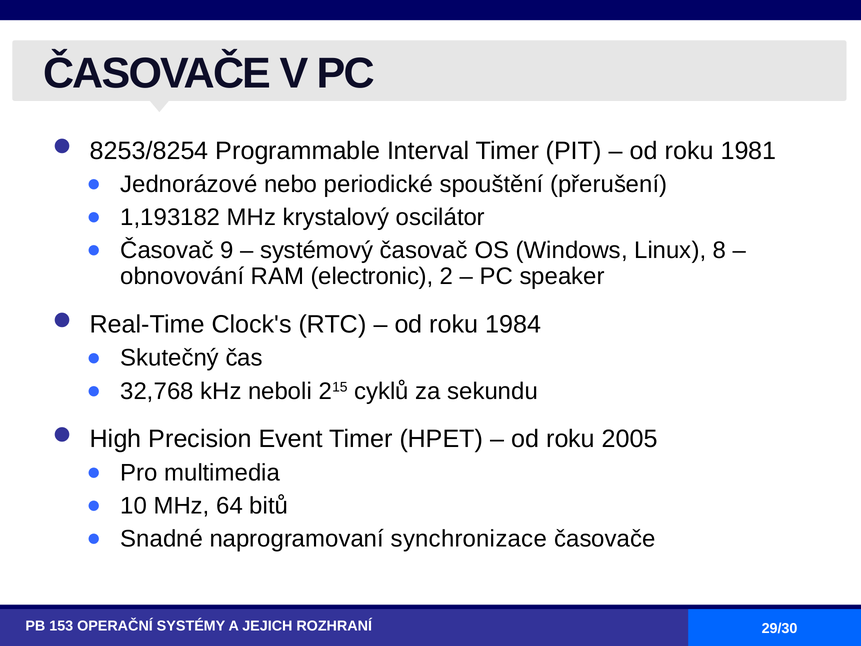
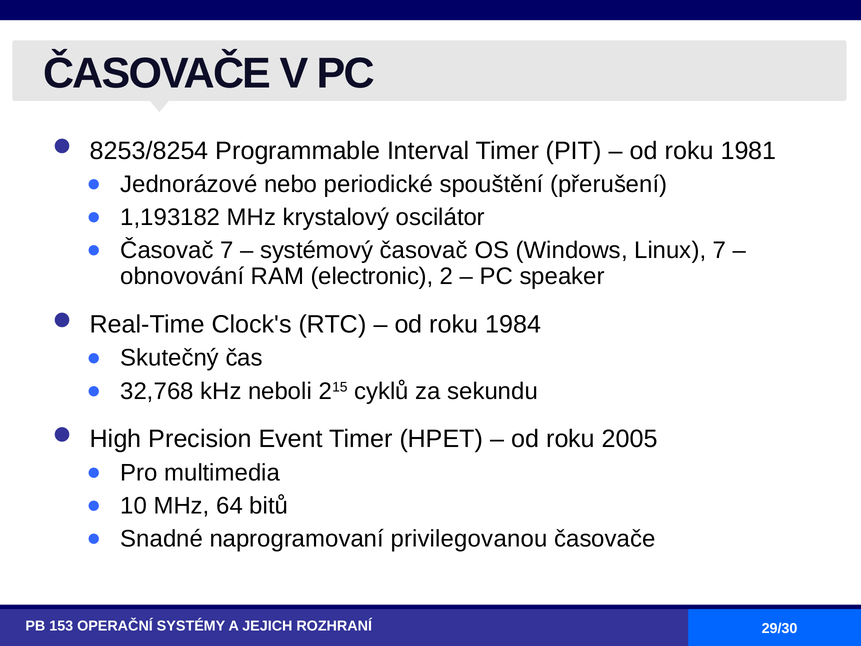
Časovač 9: 9 -> 7 (227, 250)
Linux 8: 8 -> 7 (719, 250)
synchronizace: synchronizace -> privilegovanou (469, 539)
